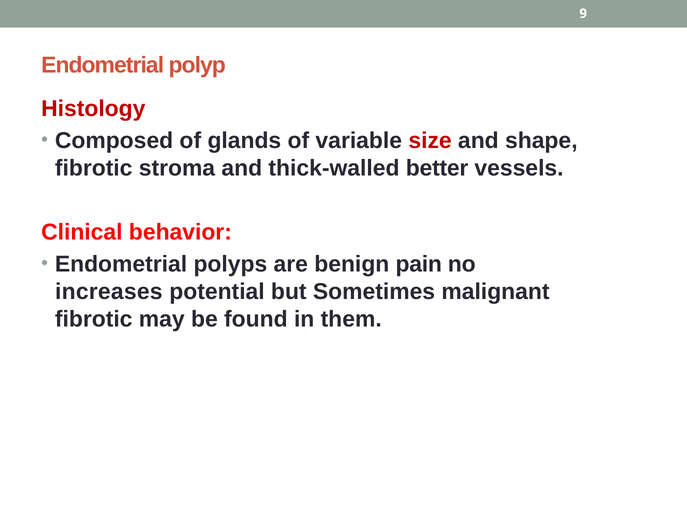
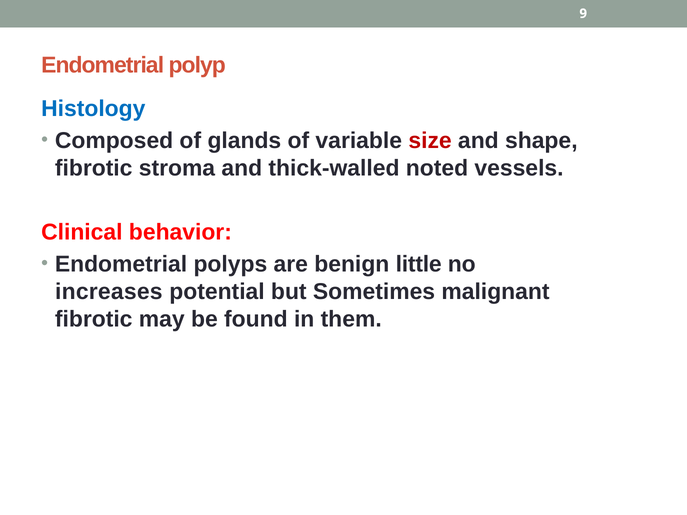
Histology colour: red -> blue (93, 109)
better: better -> noted (437, 168)
pain: pain -> little (419, 264)
